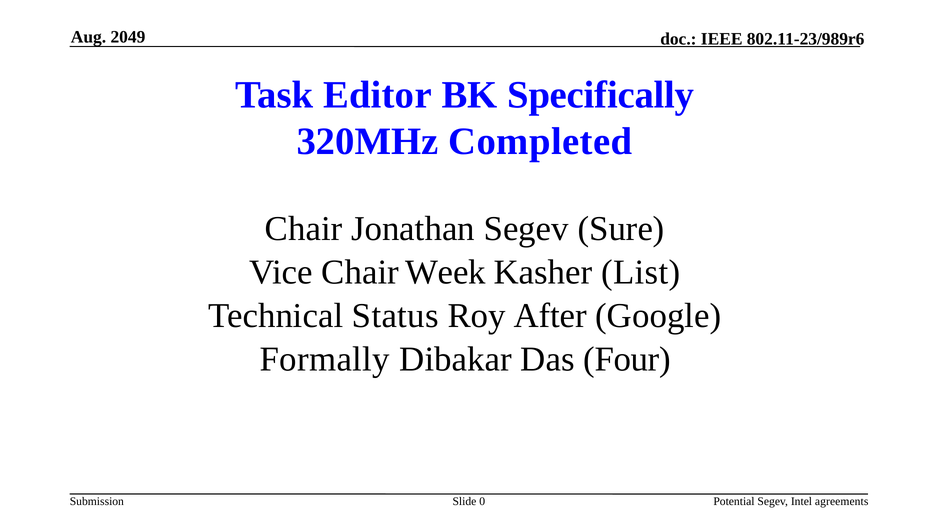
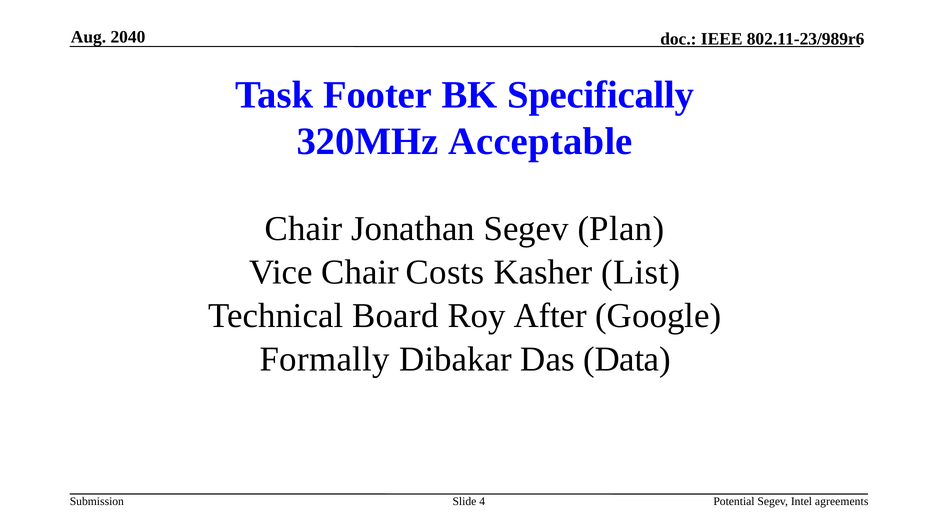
2049: 2049 -> 2040 (128, 37)
Editor: Editor -> Footer (378, 95)
Completed: Completed -> Acceptable (540, 142)
Sure: Sure -> Plan (621, 229)
Week: Week -> Costs (445, 272)
Status: Status -> Board (395, 316)
Four: Four -> Data (627, 359)
0: 0 -> 4 (482, 502)
